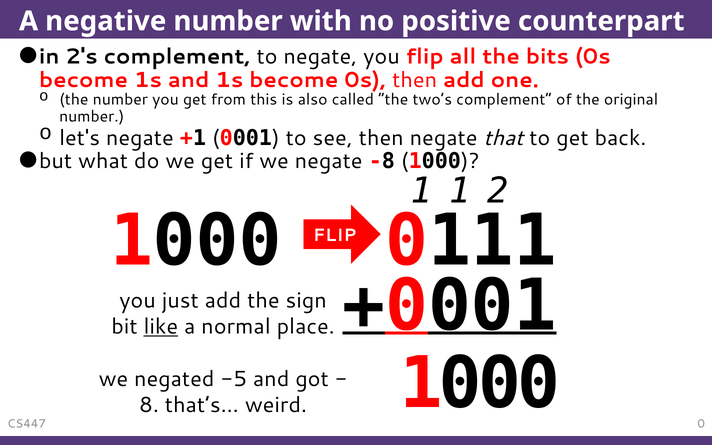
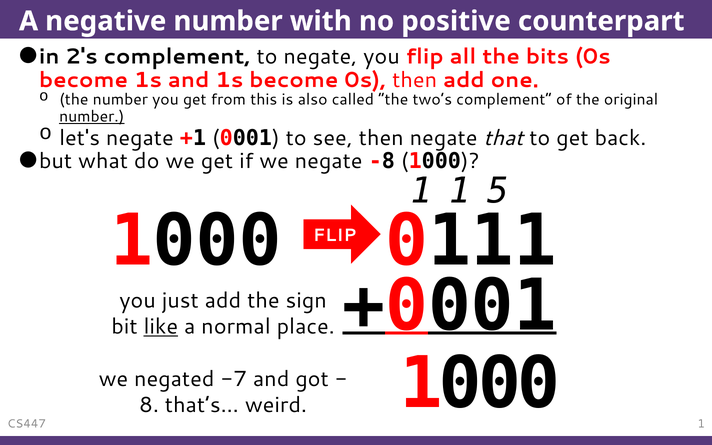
number underline: none -> present (92, 117)
2: 2 -> 5 (498, 191)
-5: -5 -> -7 (234, 379)
CS447 0: 0 -> 1 (701, 424)
